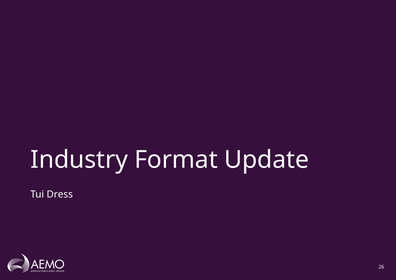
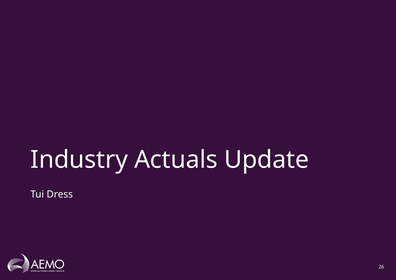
Format: Format -> Actuals (176, 160)
